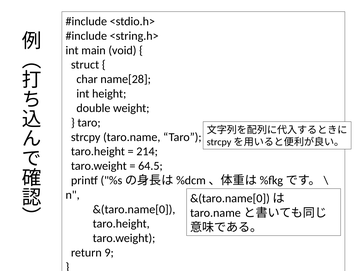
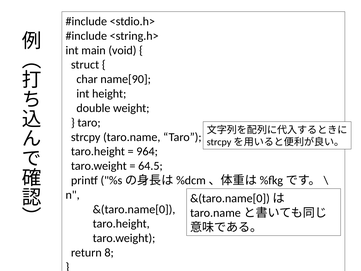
name[28: name[28 -> name[90 (126, 79)
214: 214 -> 964 (147, 151)
9: 9 -> 8 (109, 252)
